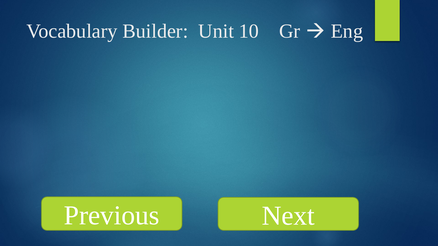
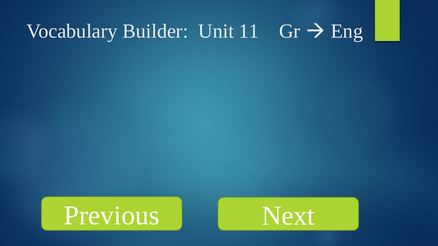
10: 10 -> 11 (249, 31)
